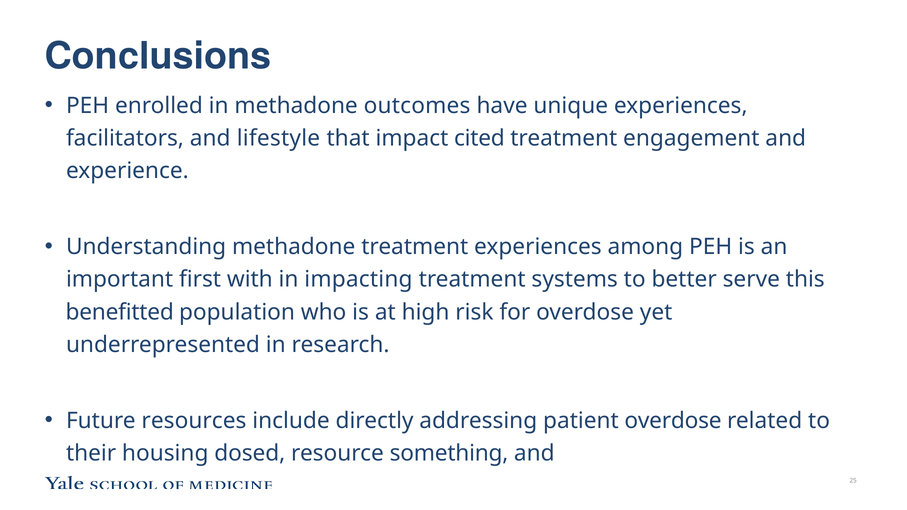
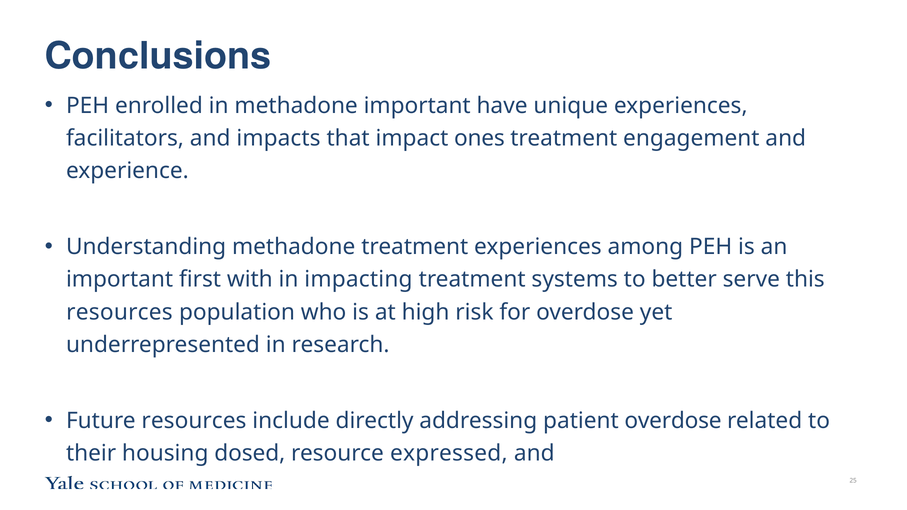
methadone outcomes: outcomes -> important (417, 106)
lifestyle: lifestyle -> impacts (279, 138)
cited: cited -> ones (479, 138)
benefitted: benefitted -> resources (119, 312)
something: something -> expressed (449, 453)
